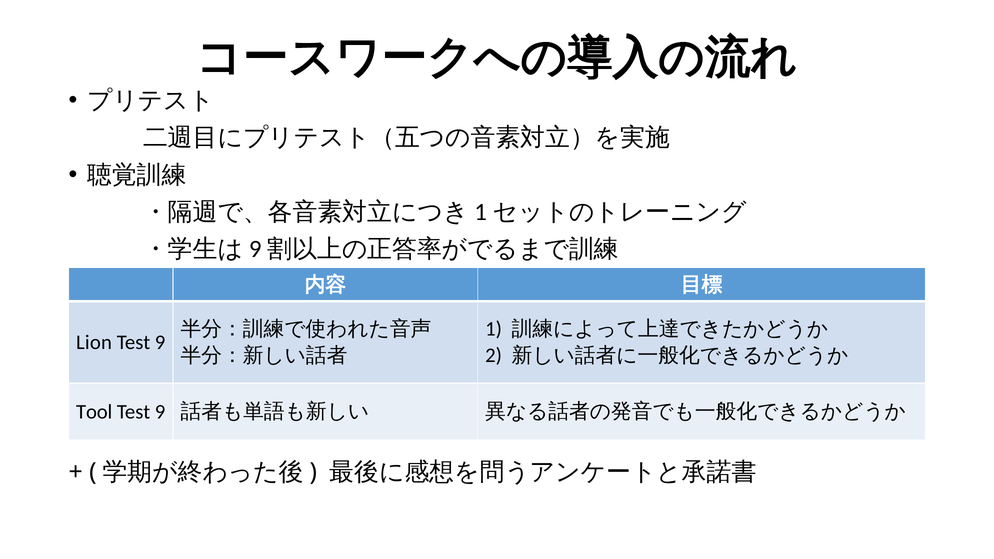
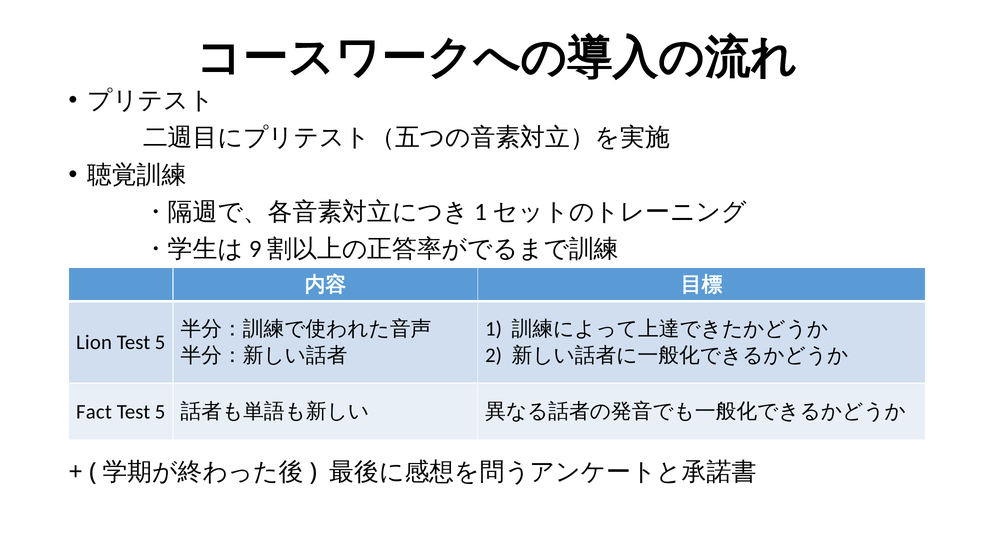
9: 9 -> 5 (160, 342)
Tool: Tool -> Fact (94, 412)
9: 9 -> 5 (160, 412)
